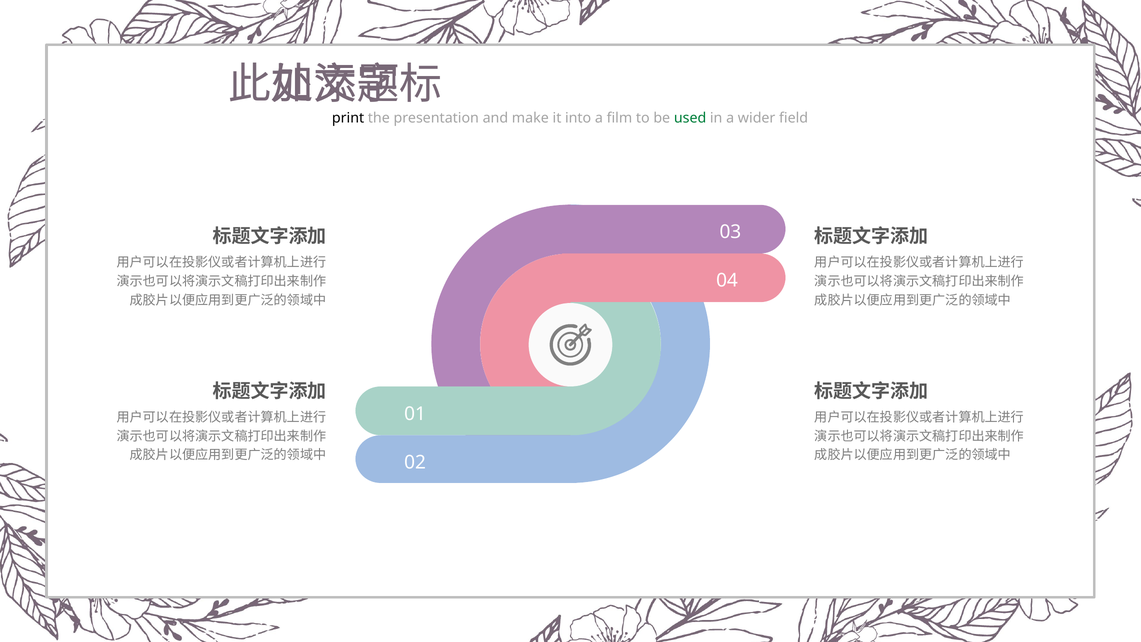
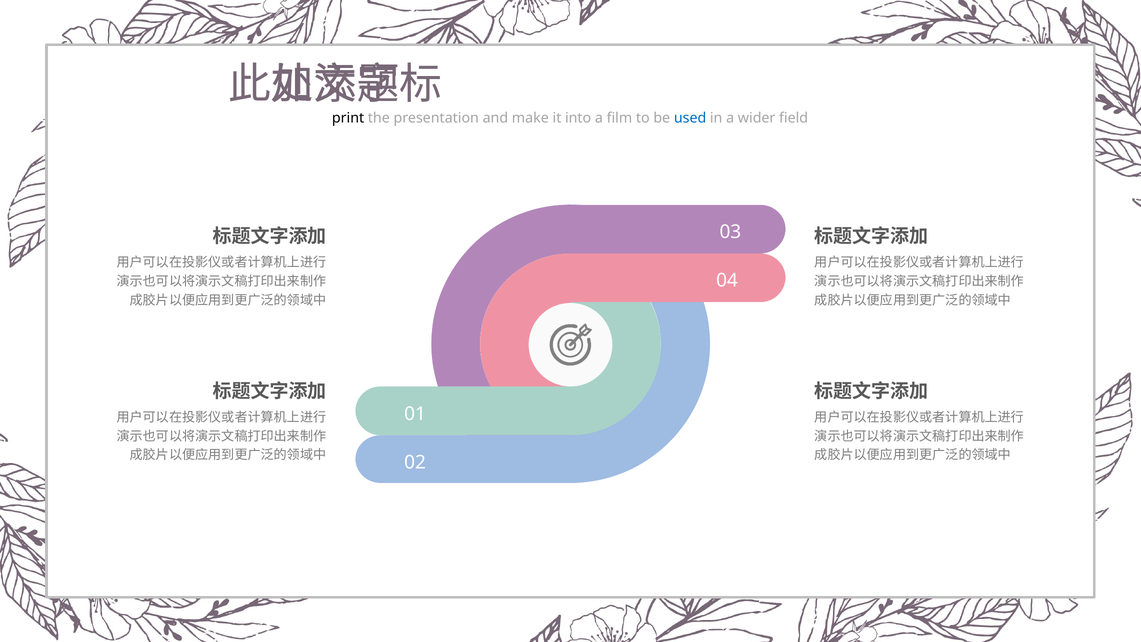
used colour: green -> blue (690, 118)
